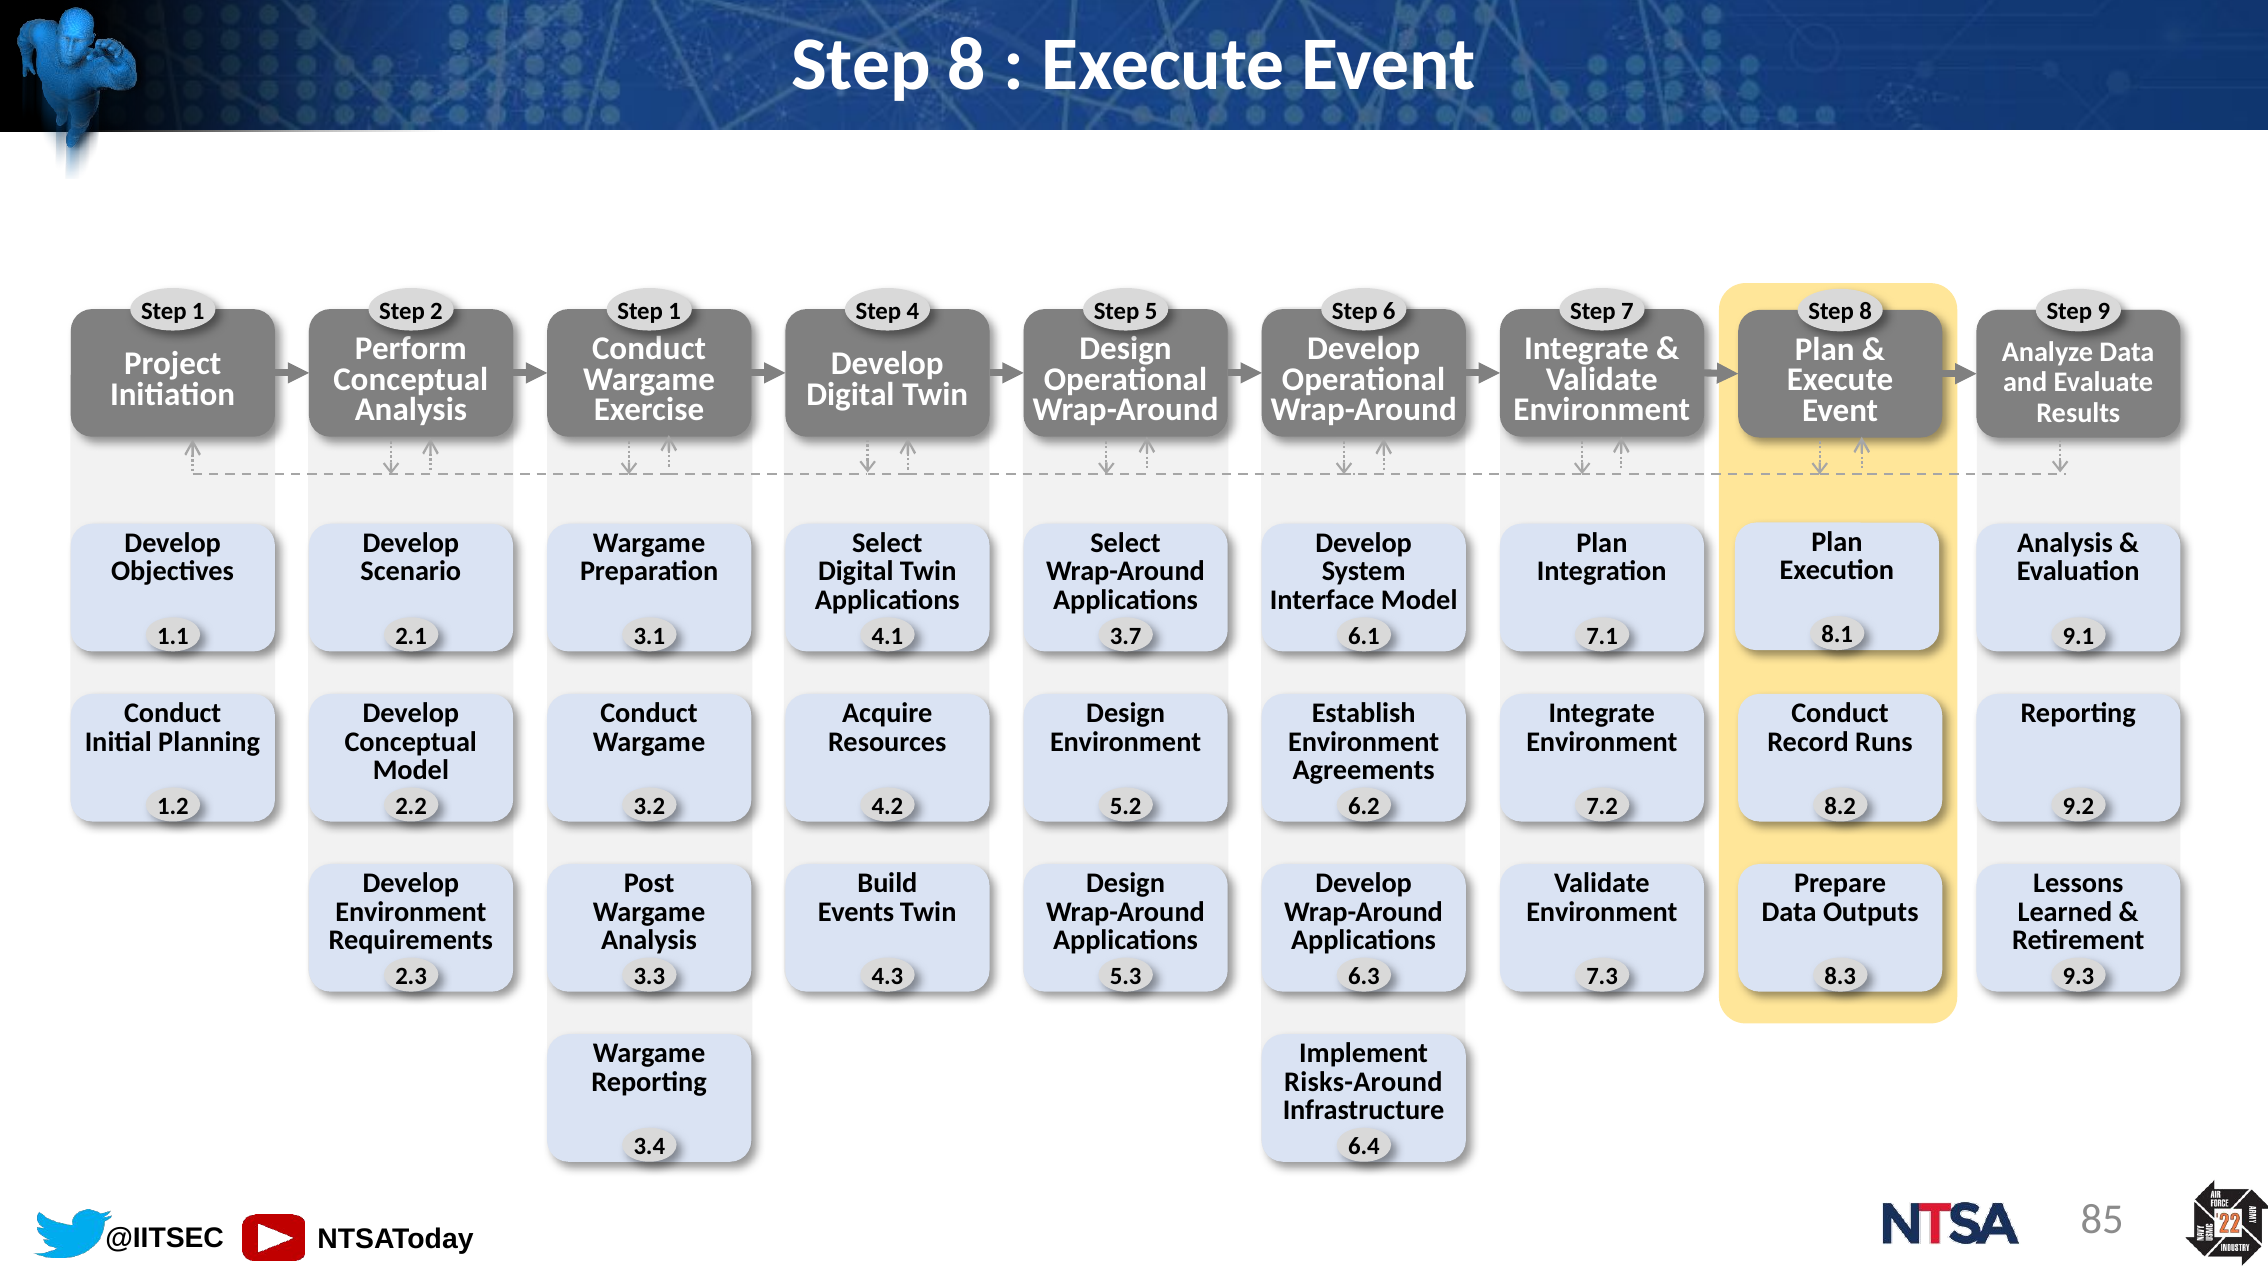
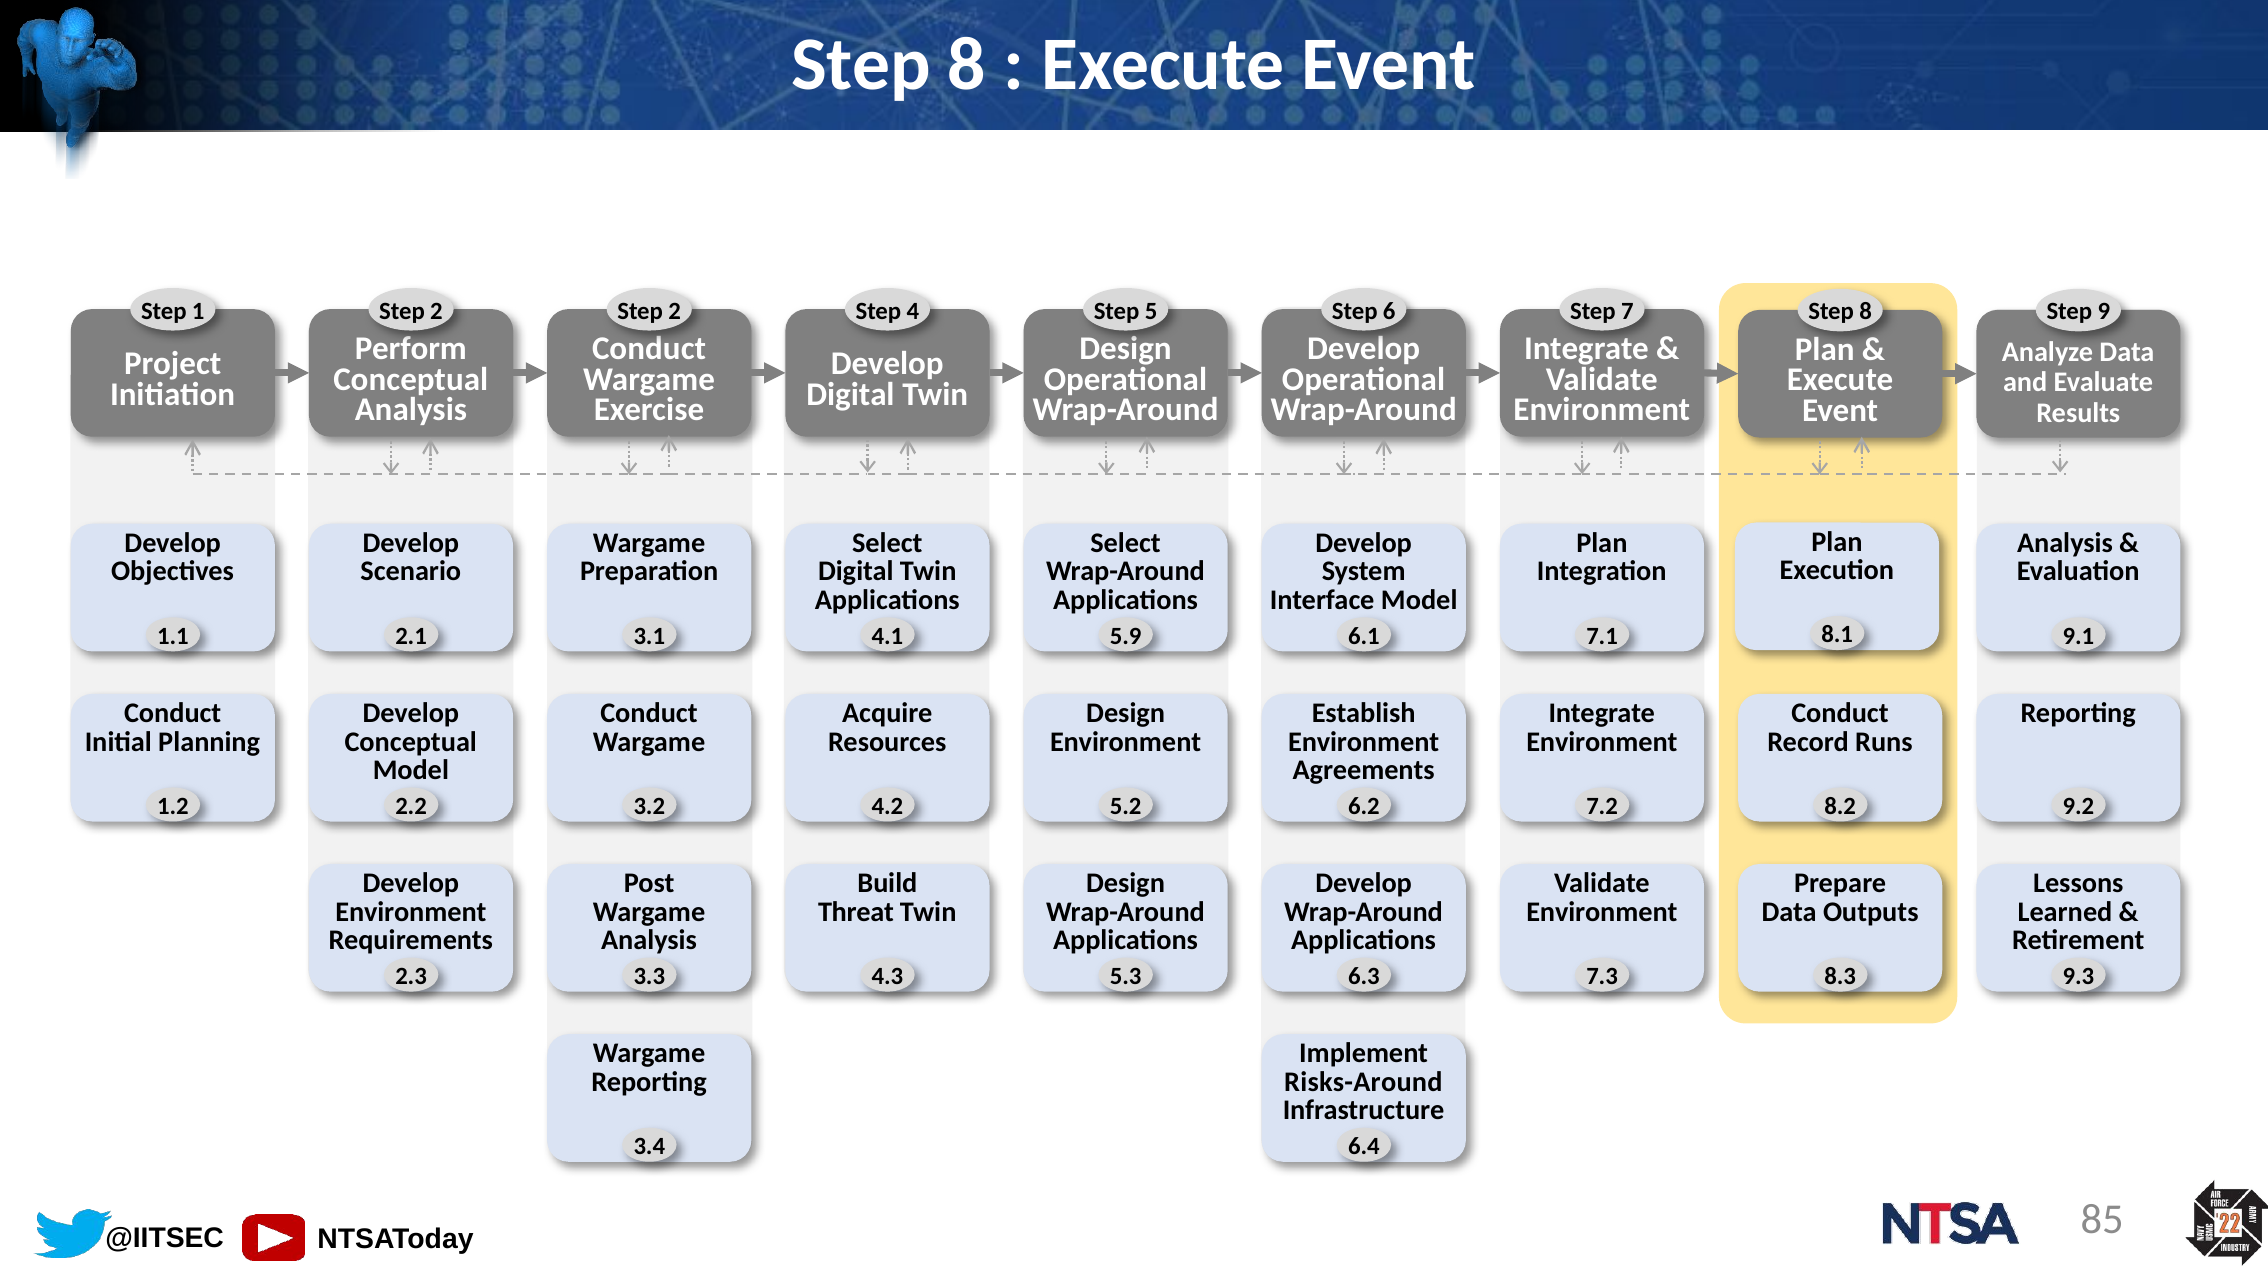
1: 1 -> 2 (675, 311)
3.7: 3.7 -> 5.9 (1126, 636)
Events: Events -> Threat (856, 912)
